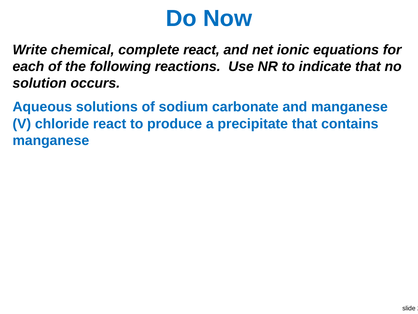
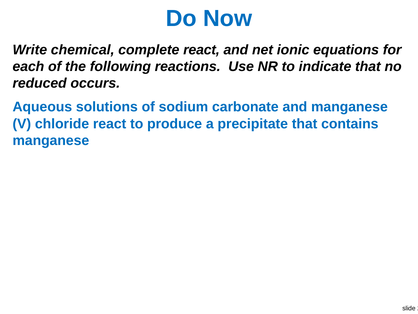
solution: solution -> reduced (40, 83)
